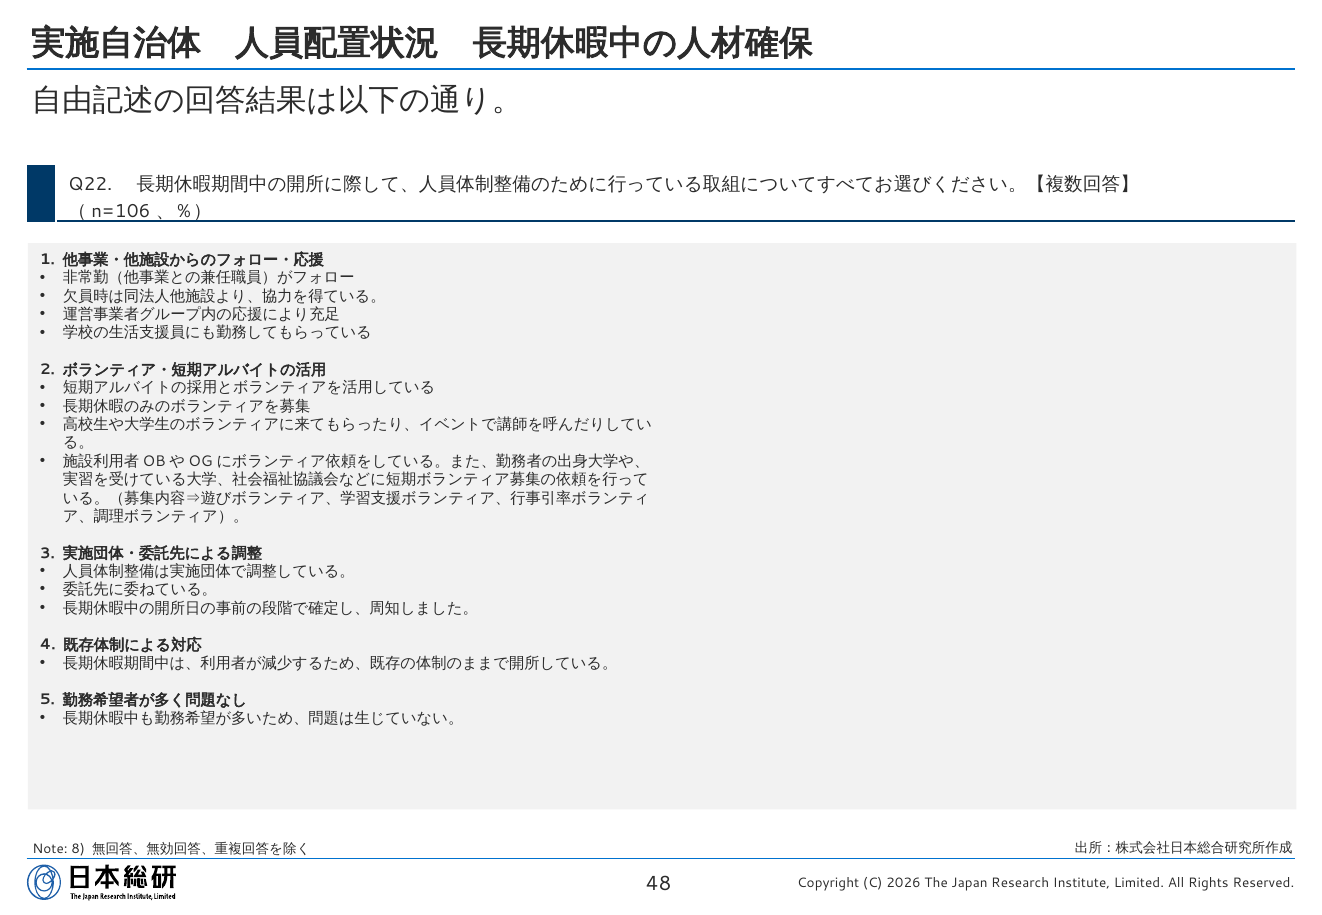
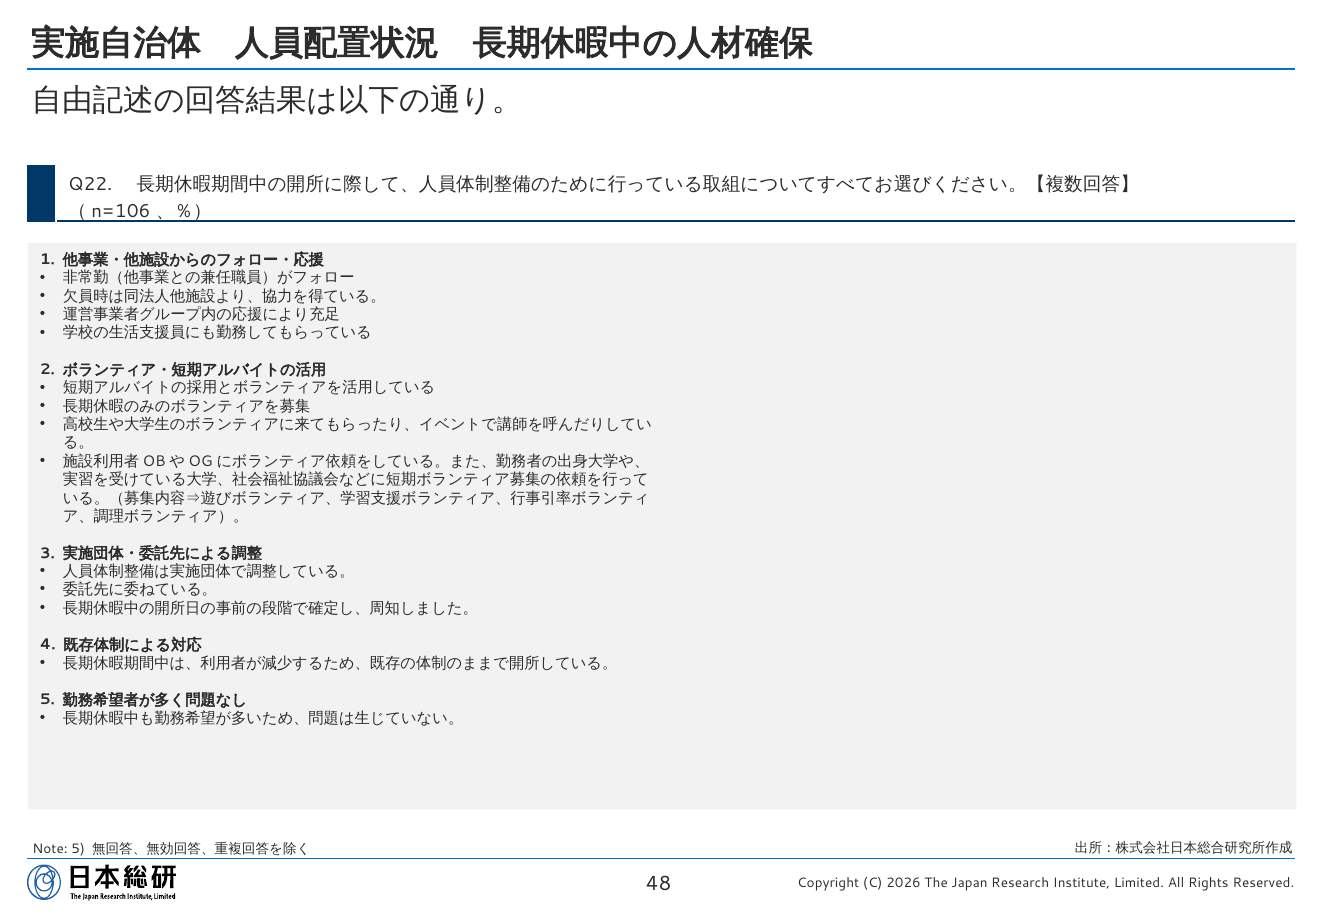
Note 8: 8 -> 5 (78, 849)
